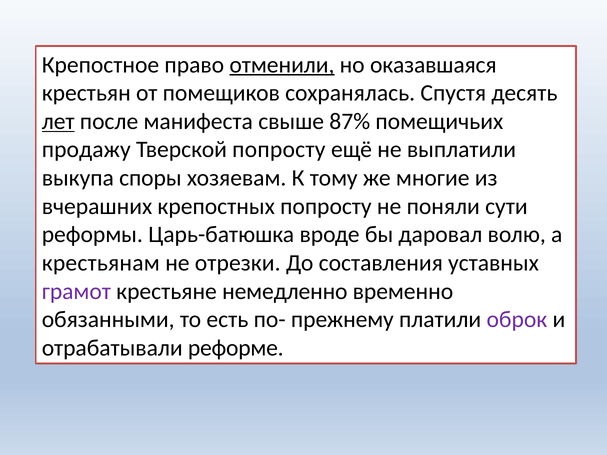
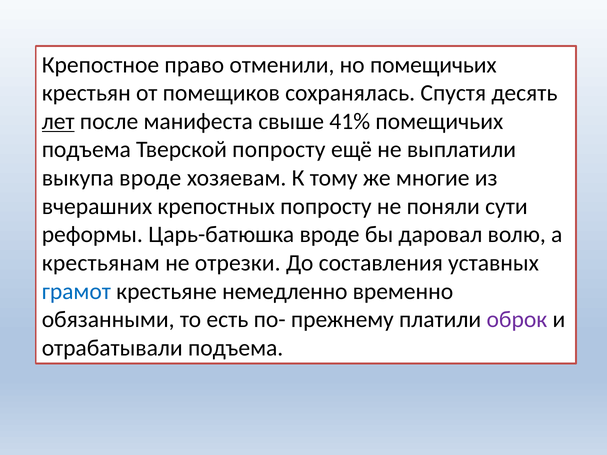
отменили underline: present -> none (282, 65)
но оказавшаяся: оказавшаяся -> помещичьих (433, 65)
87%: 87% -> 41% (350, 121)
продажу: продажу -> подъема (86, 150)
выкупа споры: споры -> вроде (150, 178)
грамот colour: purple -> blue (76, 292)
отрабатывали реформе: реформе -> подъема (236, 348)
